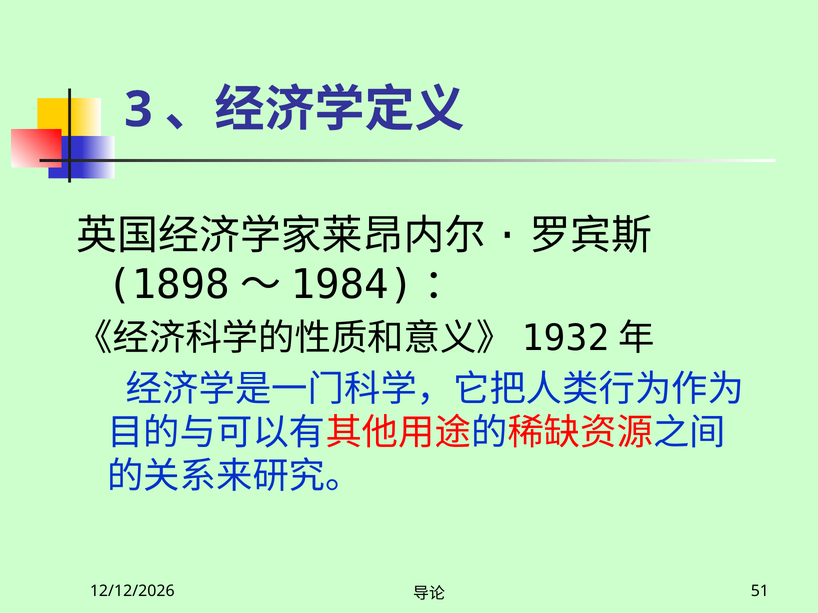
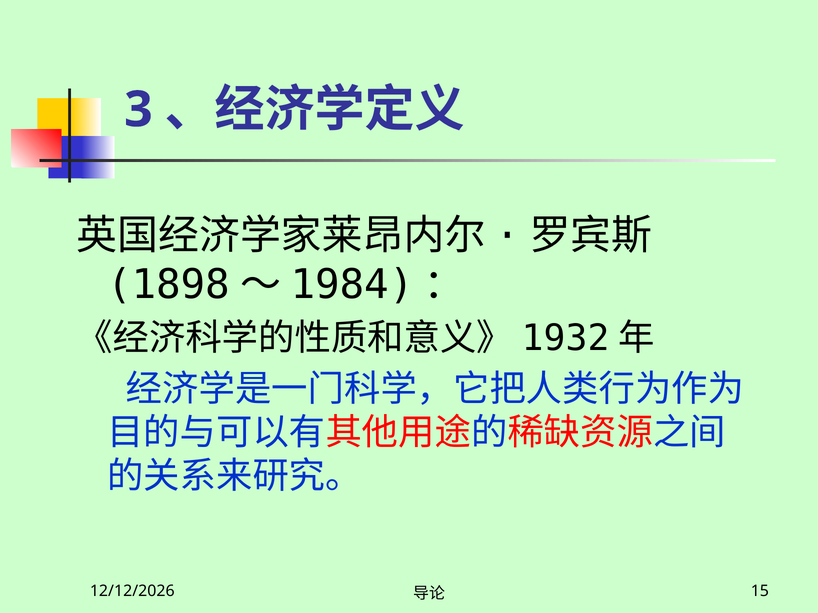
51: 51 -> 15 (760, 592)
